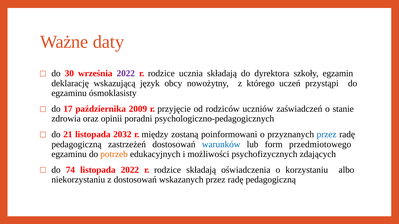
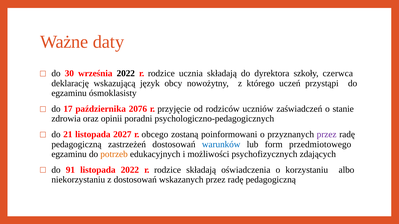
2022 colour: purple -> black (126, 74)
egzamin: egzamin -> czerwca (338, 74)
2009: 2009 -> 2076 (138, 109)
2032: 2032 -> 2027 (122, 135)
między: między -> obcego (155, 135)
przez colour: blue -> purple (327, 135)
74: 74 -> 91 (70, 170)
